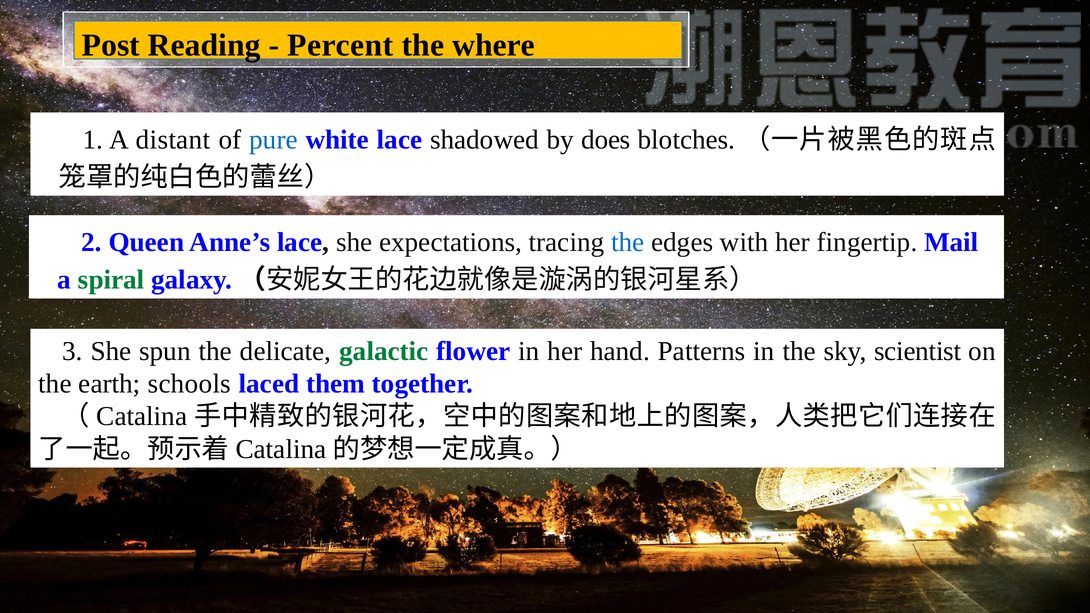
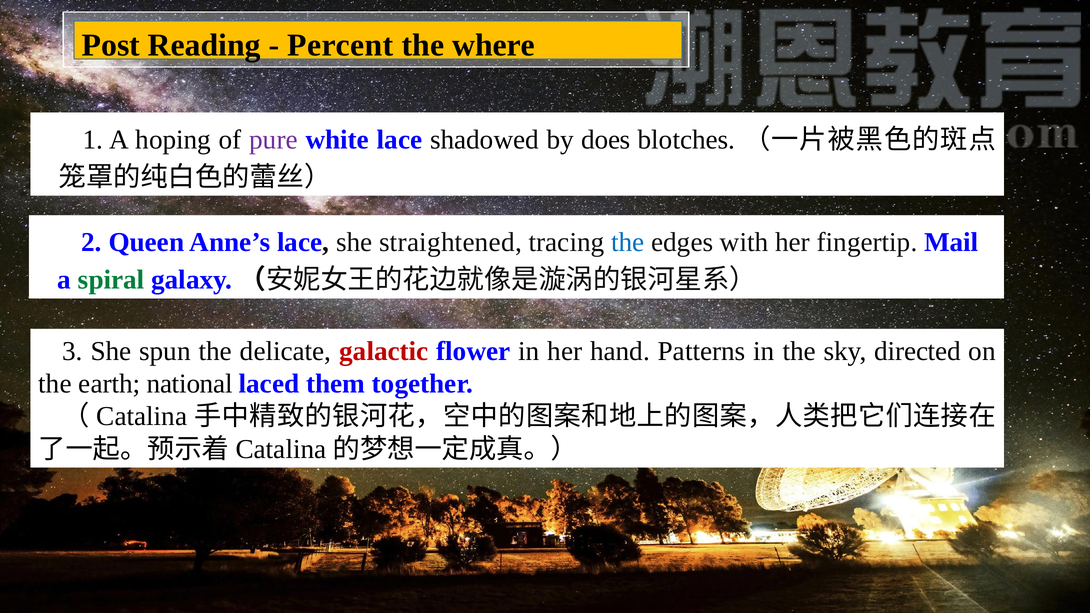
distant: distant -> hoping (173, 140)
pure colour: blue -> purple (273, 140)
expectations: expectations -> straightened (450, 242)
galactic colour: green -> red (384, 351)
scientist: scientist -> directed (918, 351)
schools: schools -> national (190, 384)
